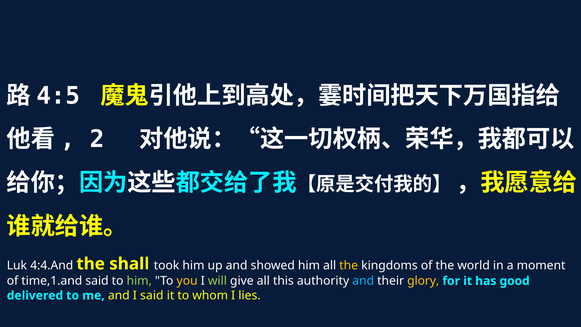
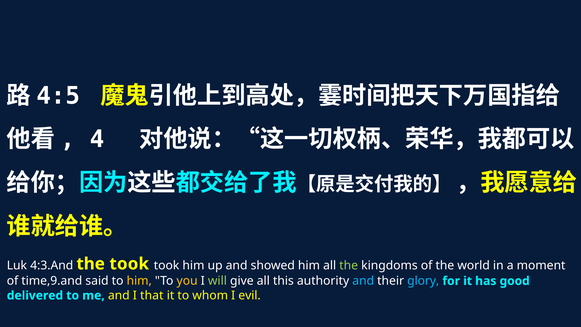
2: 2 -> 4 (97, 139)
4:4.And: 4:4.And -> 4:3.And (52, 265)
the shall: shall -> took (129, 264)
the colour: yellow -> light green (349, 265)
time,1.and: time,1.and -> time,9.and (52, 281)
him colour: light green -> yellow (139, 281)
glory colour: yellow -> light blue (423, 281)
I said: said -> that (152, 295)
lies: lies -> evil (250, 295)
